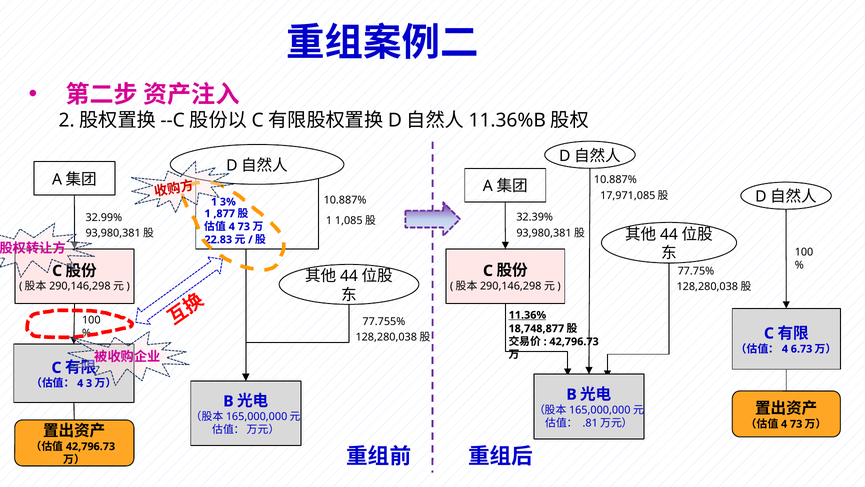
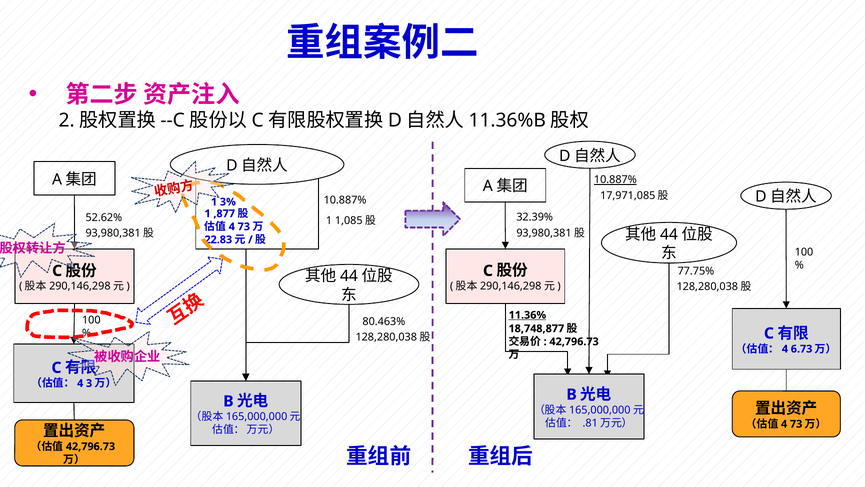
10.887% underline: none -> present (615, 180)
32.99%: 32.99% -> 52.62% (104, 217)
77.755%: 77.755% -> 80.463% (384, 322)
